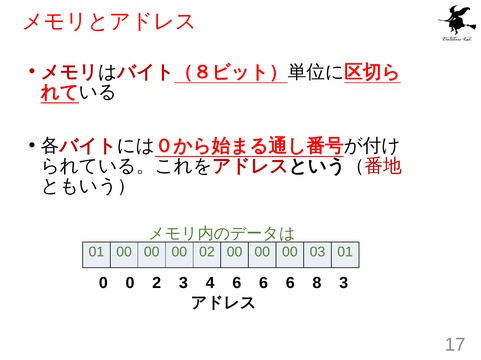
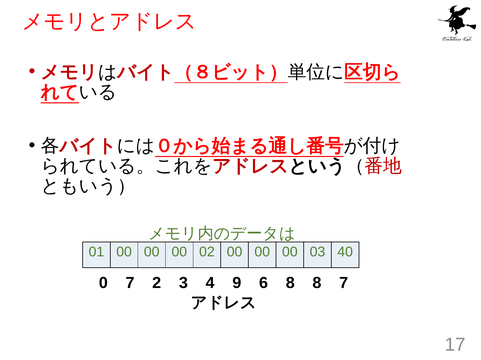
03 01: 01 -> 40 (345, 252)
0 0: 0 -> 7 (130, 283)
4 6: 6 -> 9 (237, 283)
6: 6 -> 8 (290, 283)
8 3: 3 -> 7 (344, 283)
